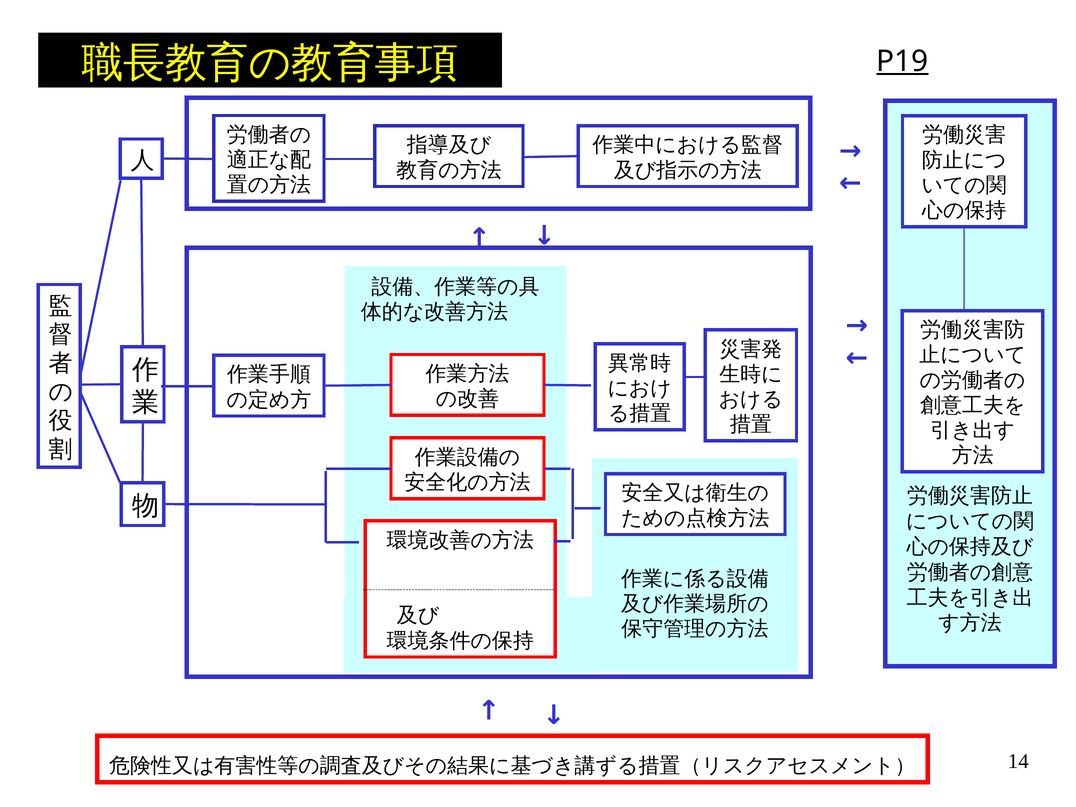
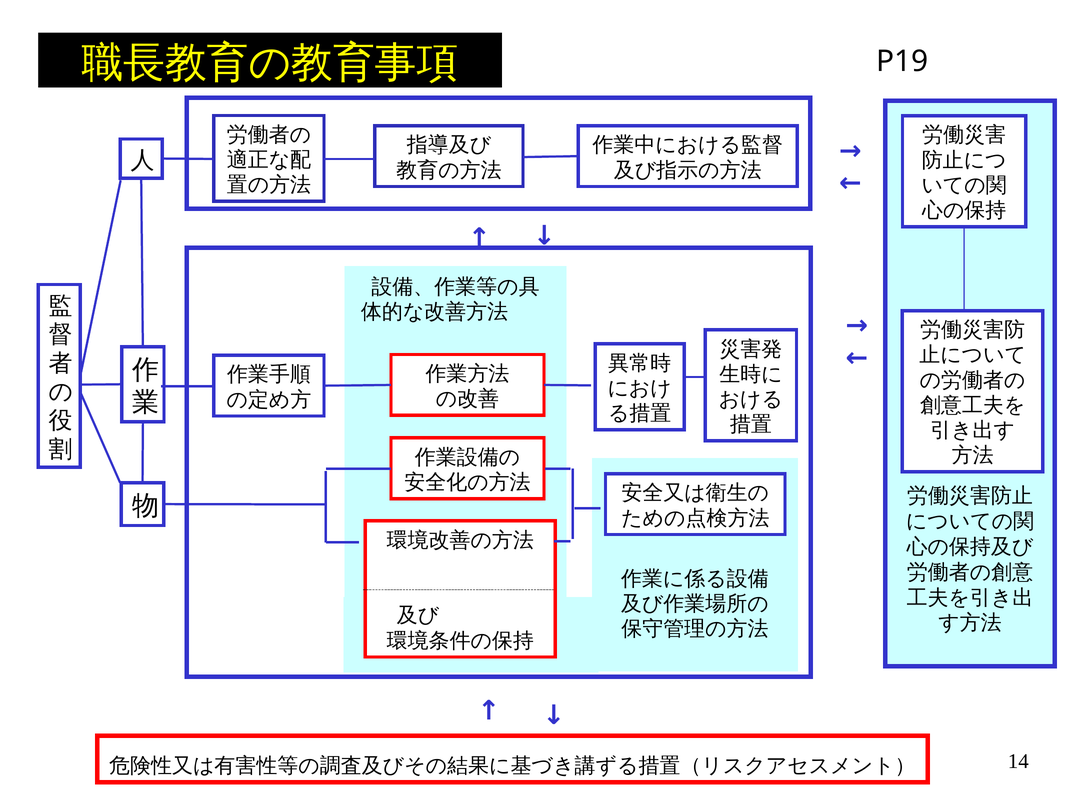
P19 underline: present -> none (902, 61)
